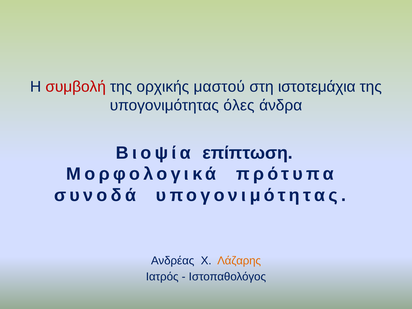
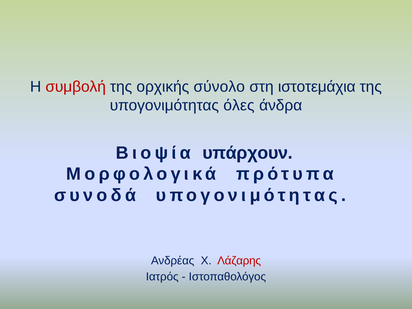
μαστού: μαστού -> σύνολο (219, 87)
επίπτωση: επίπτωση -> υπάρχουν (248, 153)
Λάζαρης colour: orange -> red (239, 261)
